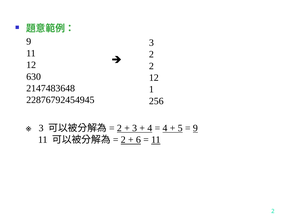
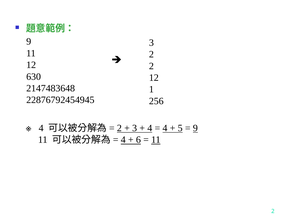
3: 3 -> 4 (41, 128)
2: 2 -> 4 (123, 140)
